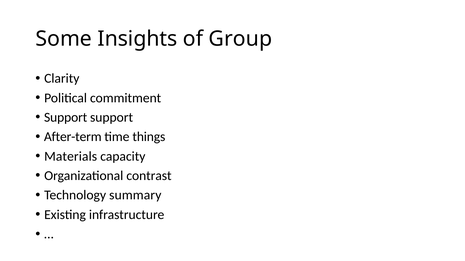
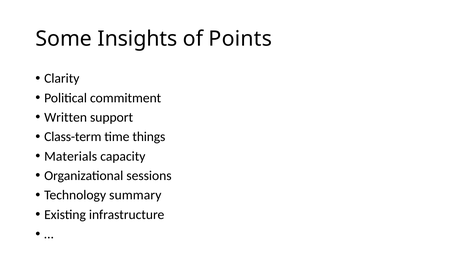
Group: Group -> Points (240, 39)
Support: Support -> Written (66, 118)
After-term: After-term -> Class-term (73, 137)
contrast: contrast -> sessions (149, 176)
